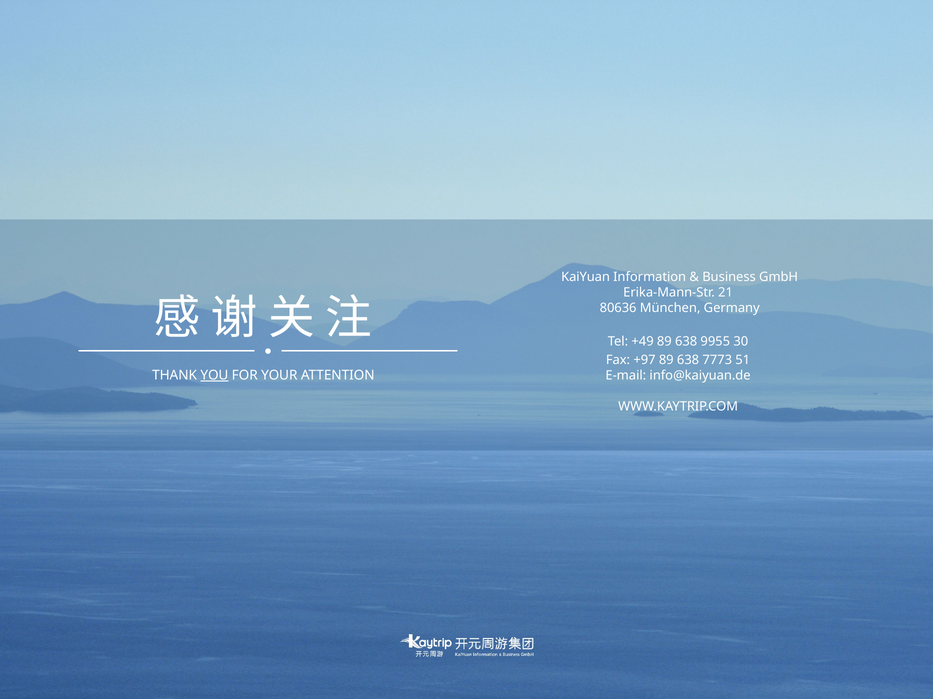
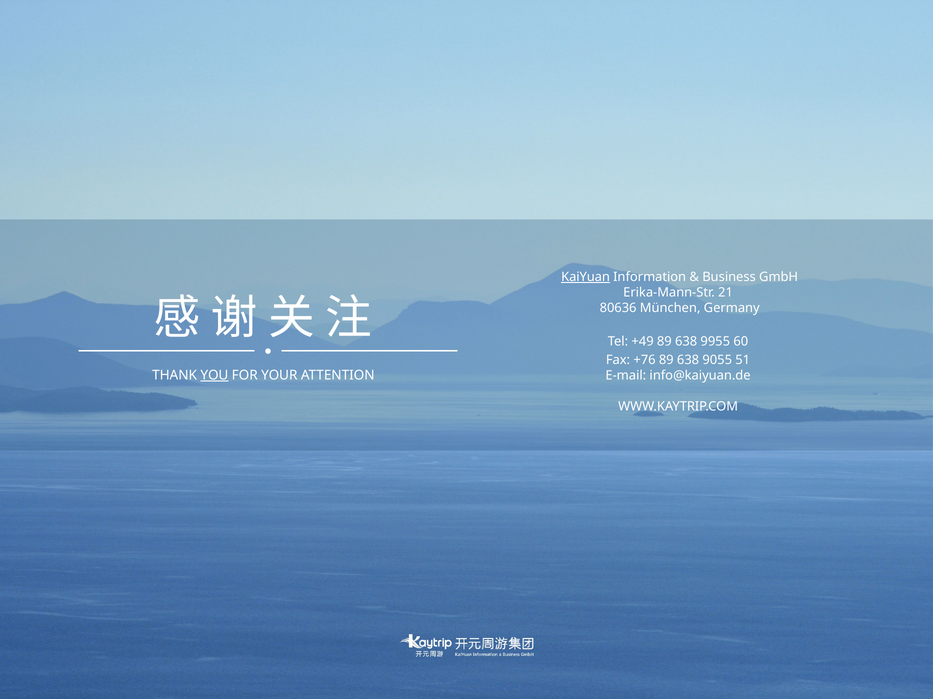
KaiYuan underline: none -> present (586, 277)
30: 30 -> 60 (741, 342)
+97: +97 -> +76 (645, 360)
7773: 7773 -> 9055 (717, 360)
